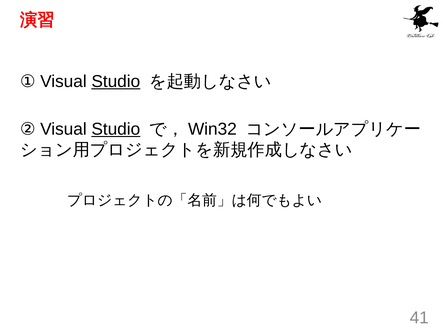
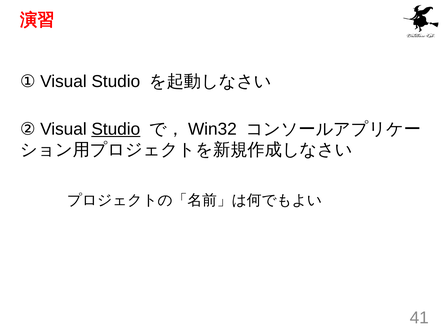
Studio underline: present -> none (116, 82)
